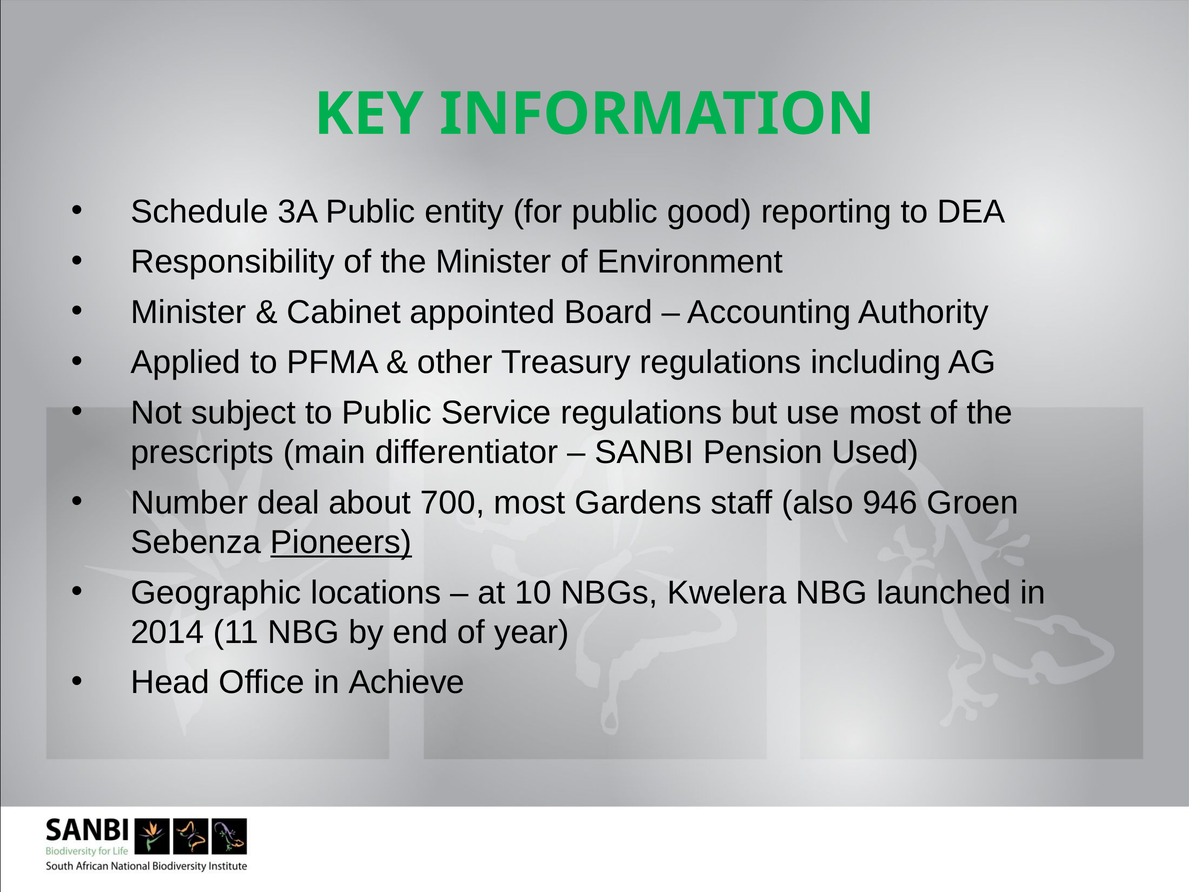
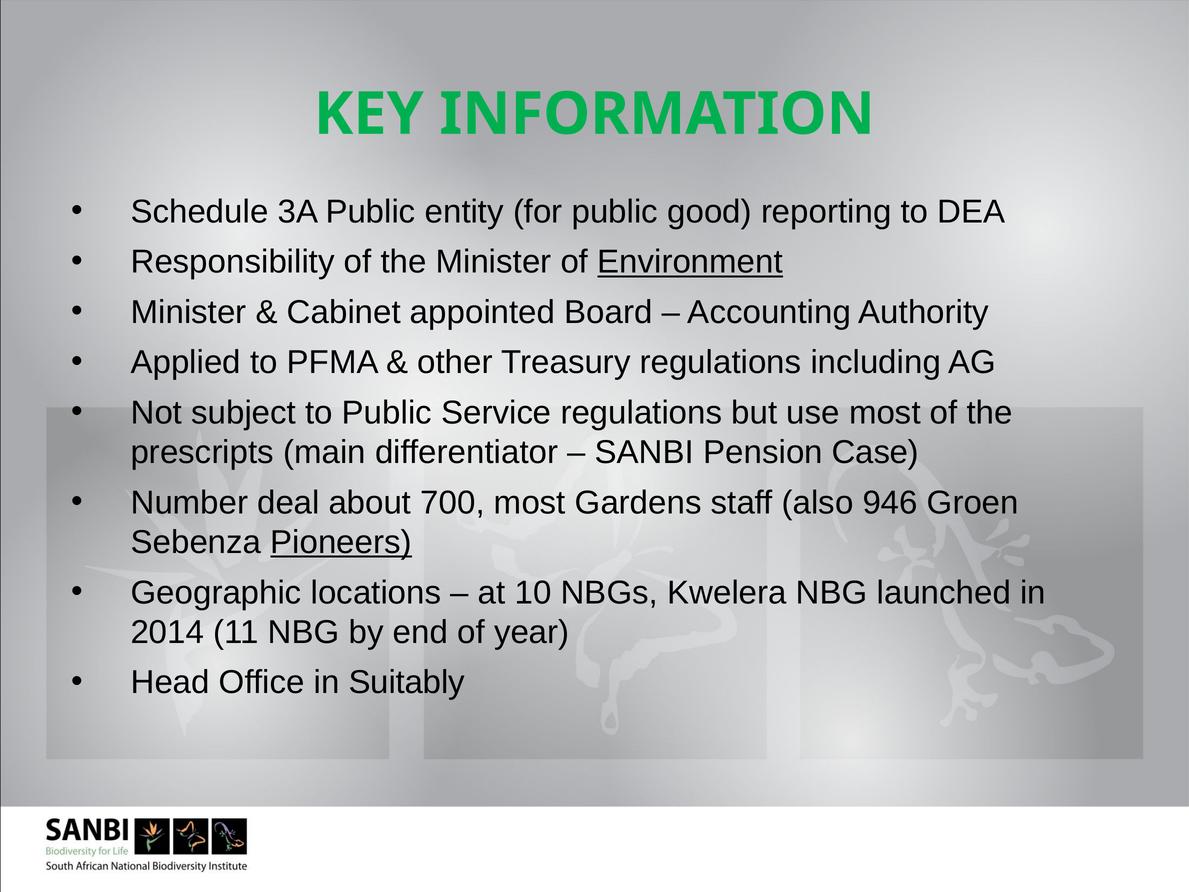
Environment underline: none -> present (690, 262)
Used: Used -> Case (875, 452)
Achieve: Achieve -> Suitably (407, 682)
